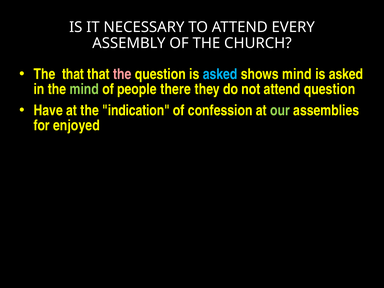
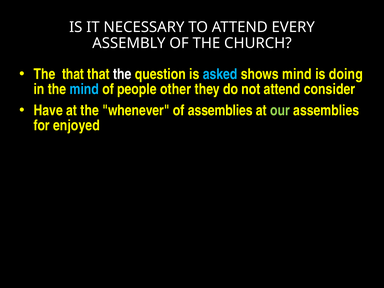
the colour: pink -> white (122, 74)
asked: asked -> doing (346, 74)
mind colour: light green -> light blue (84, 89)
there: there -> other (176, 89)
attend question: question -> consider (330, 89)
indication: indication -> whenever (136, 110)
of confession: confession -> assemblies (220, 110)
